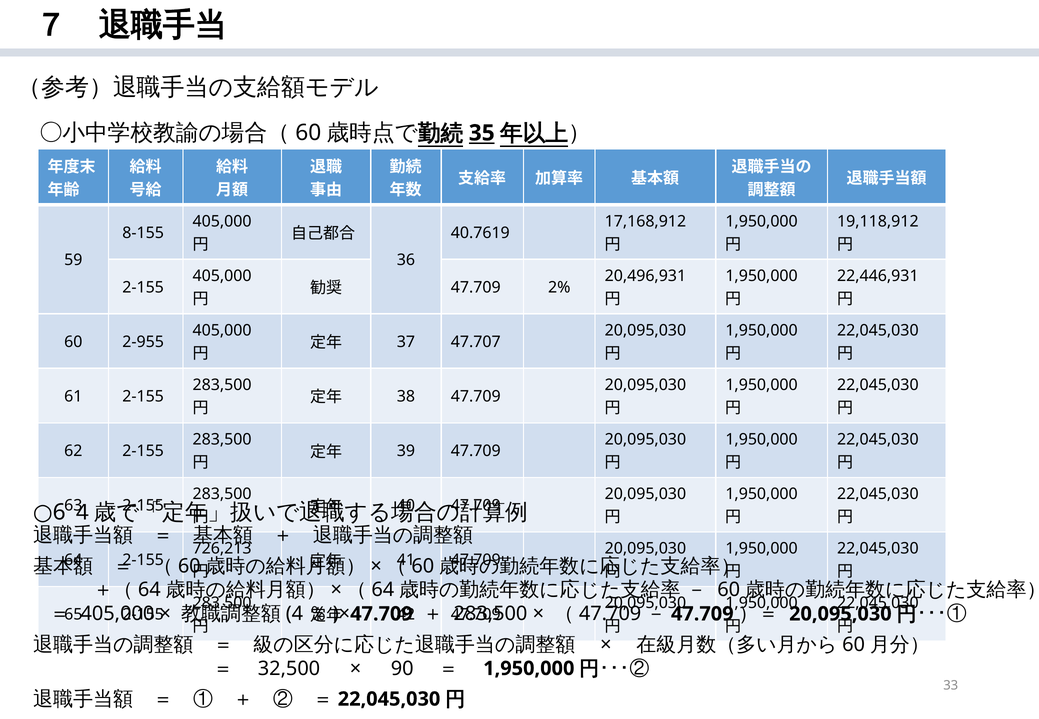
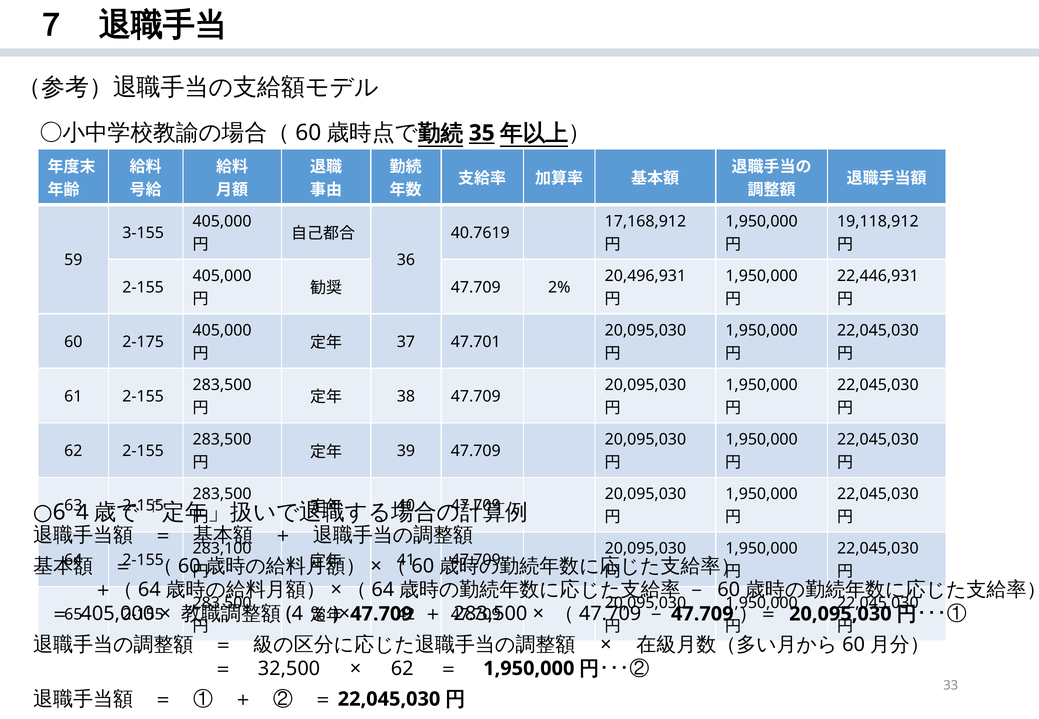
8-155: 8-155 -> 3-155 (143, 233)
47.707: 47.707 -> 47.701 (476, 342)
2-955: 2-955 -> 2-175 (143, 342)
726,213: 726,213 -> 283,100 (222, 549)
90: 90 -> 62 (402, 669)
